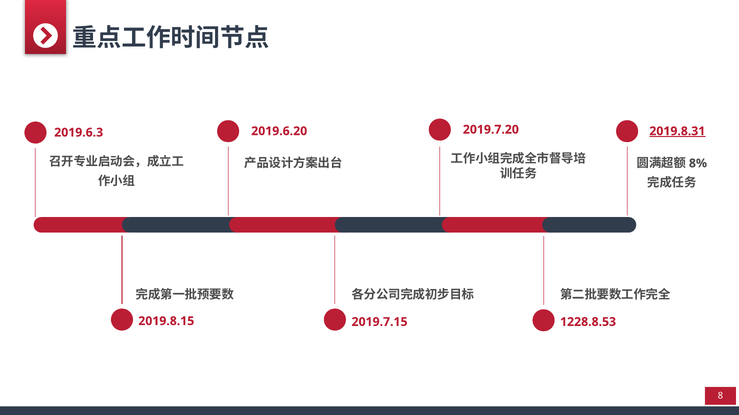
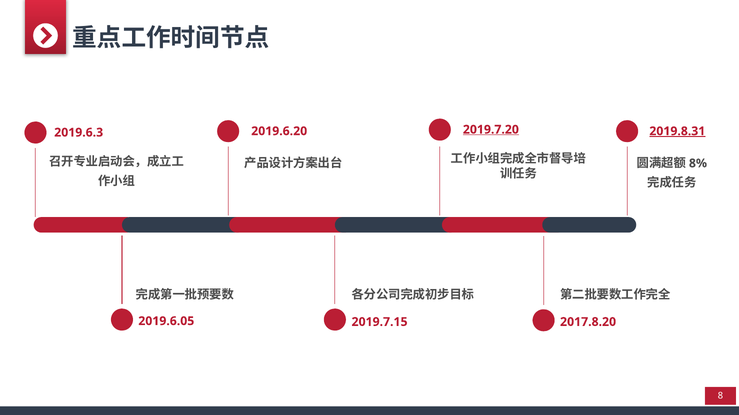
2019.7.20 underline: none -> present (491, 130)
2019.8.15: 2019.8.15 -> 2019.6.05 (166, 321)
1228.8.53: 1228.8.53 -> 2017.8.20 (588, 322)
